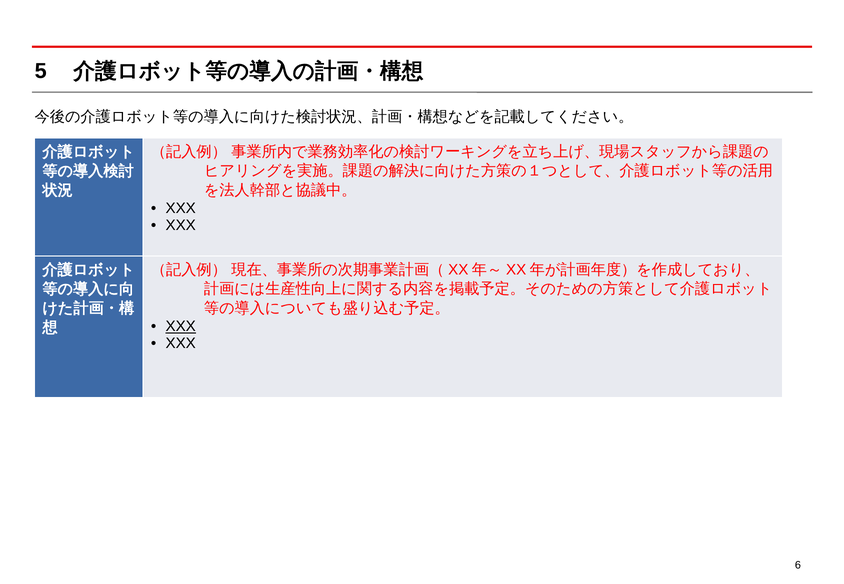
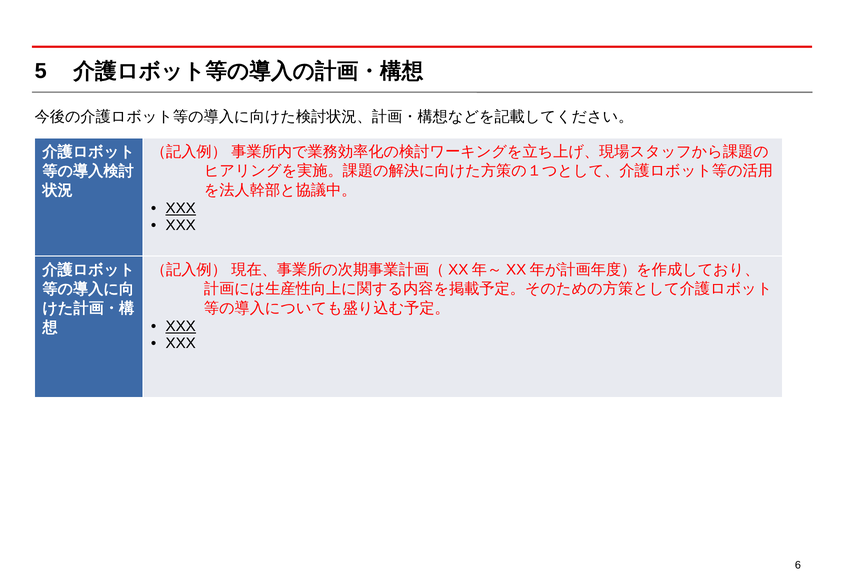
XXX underline: none -> present (181, 209)
